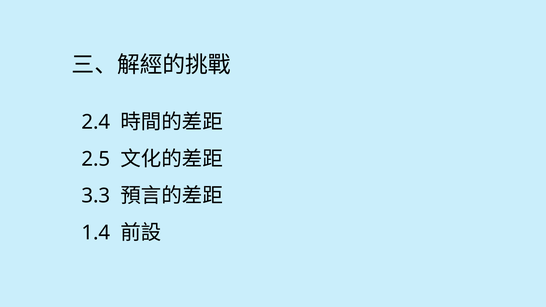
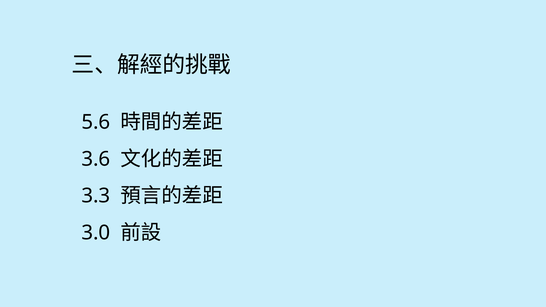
2.4: 2.4 -> 5.6 (96, 122)
2.5: 2.5 -> 3.6 (96, 159)
1.4: 1.4 -> 3.0 (96, 233)
